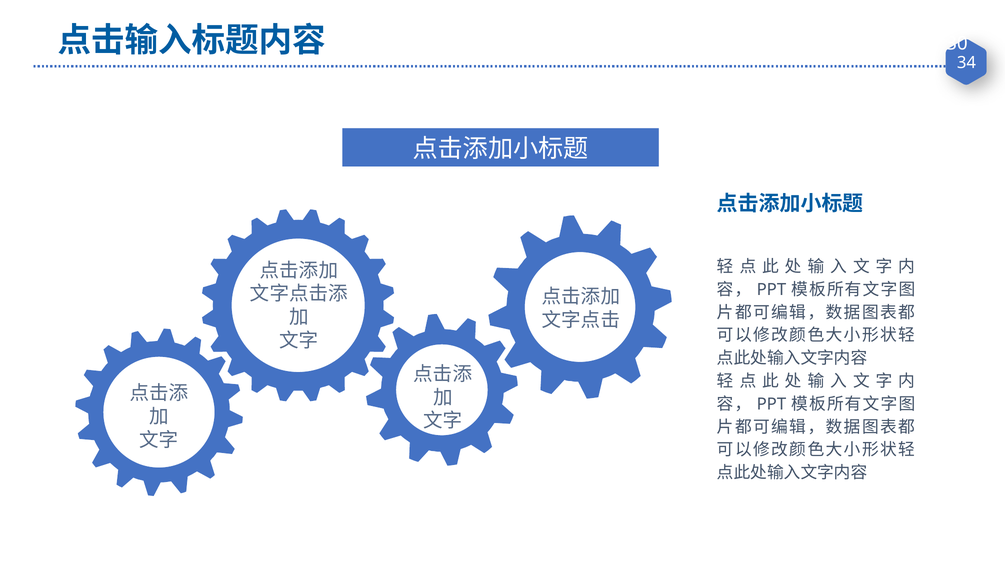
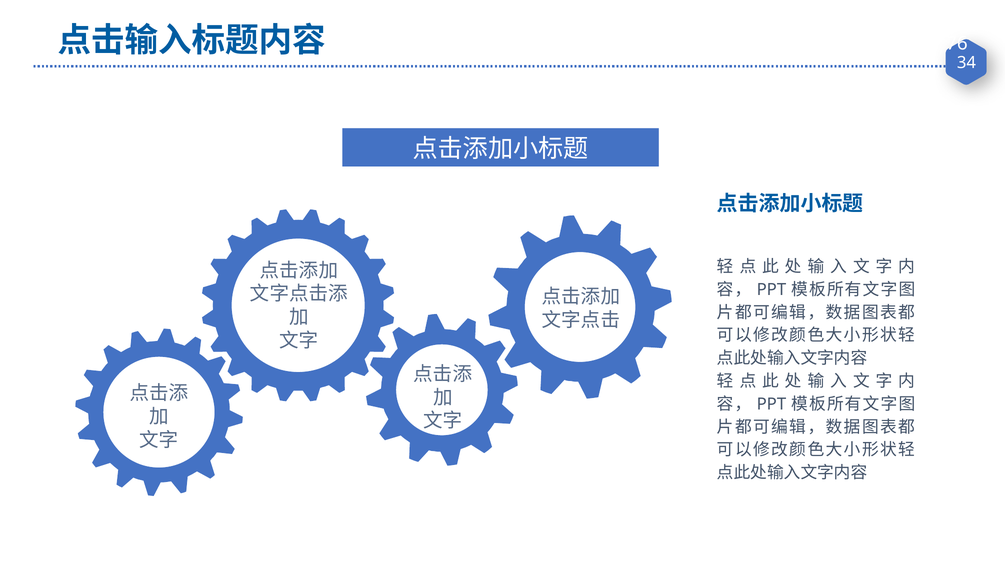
30: 30 -> 76 (957, 44)
